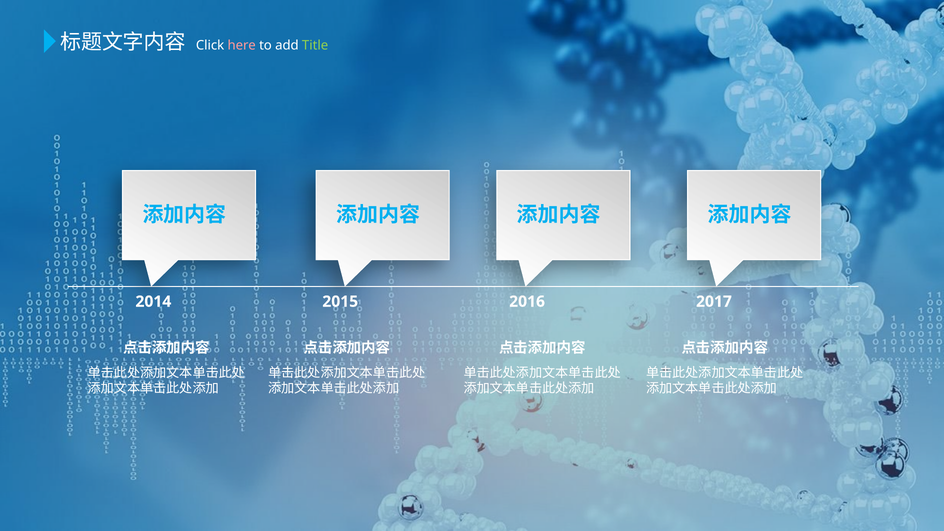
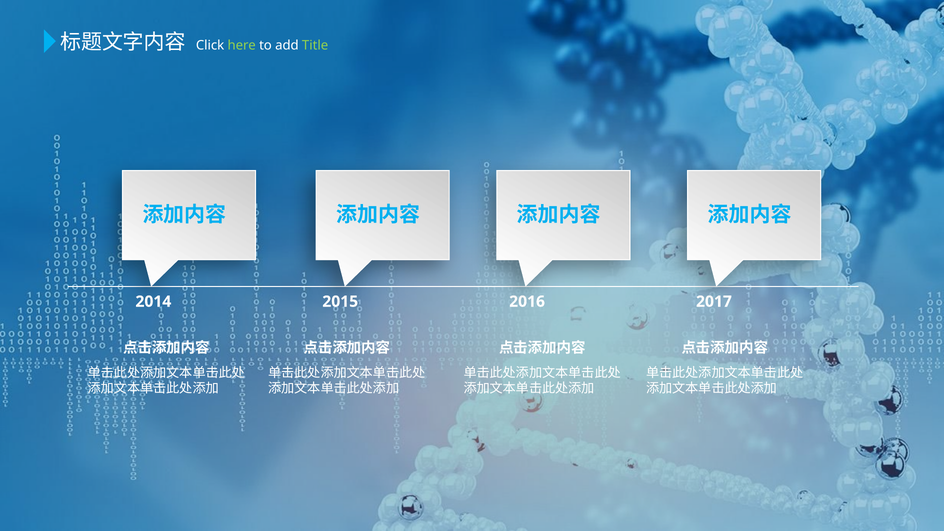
here colour: pink -> light green (242, 46)
